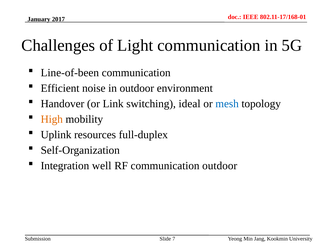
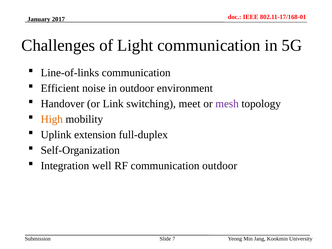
Line-of-been: Line-of-been -> Line-of-links (70, 73)
ideal: ideal -> meet (190, 104)
mesh colour: blue -> purple (227, 104)
resources: resources -> extension (95, 135)
